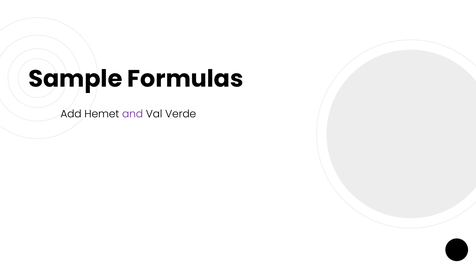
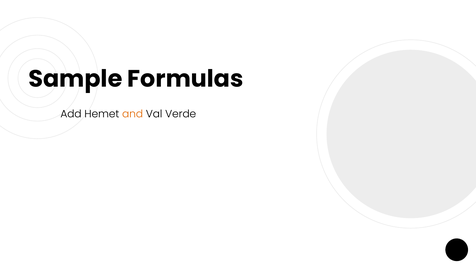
and colour: purple -> orange (133, 114)
